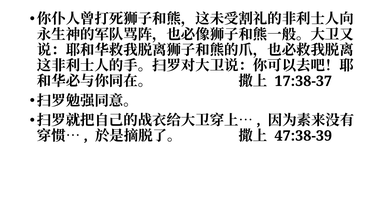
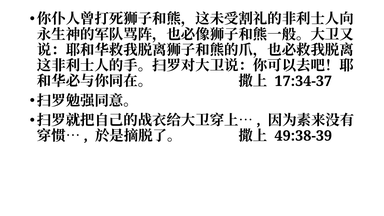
17:38-37: 17:38-37 -> 17:34-37 (303, 81)
47:38-39: 47:38-39 -> 49:38-39 (303, 136)
